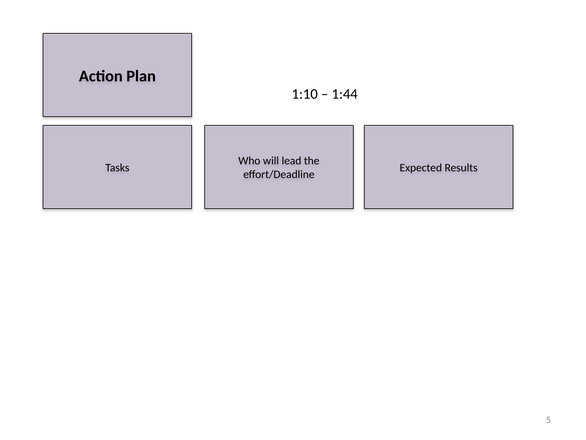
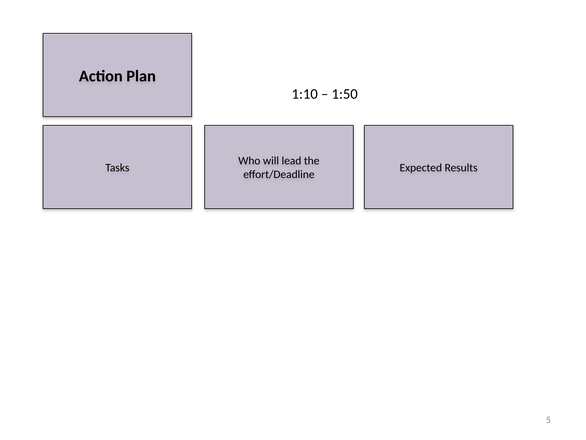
1:44: 1:44 -> 1:50 (345, 94)
